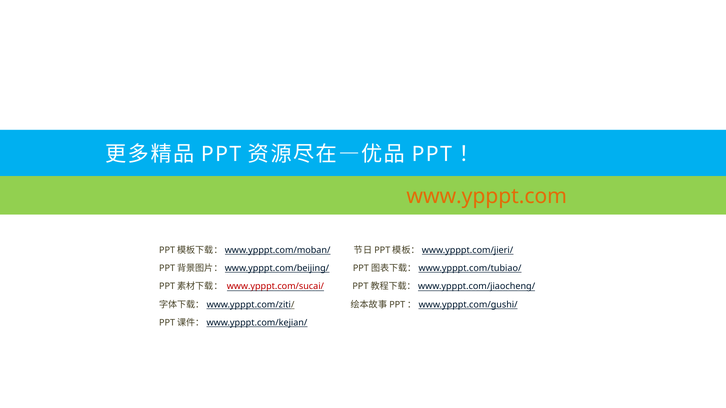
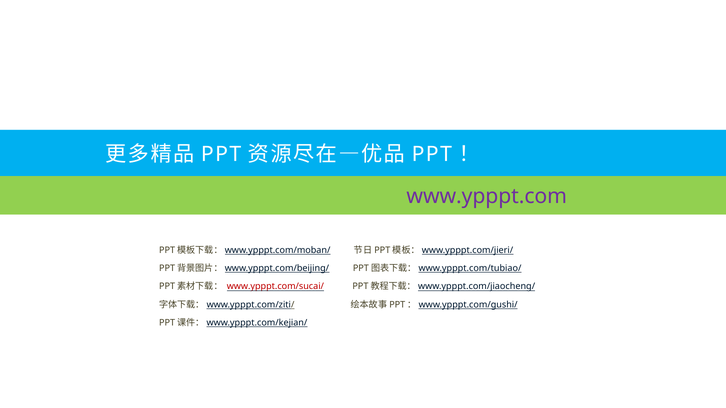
www.ypppt.com colour: orange -> purple (487, 197)
